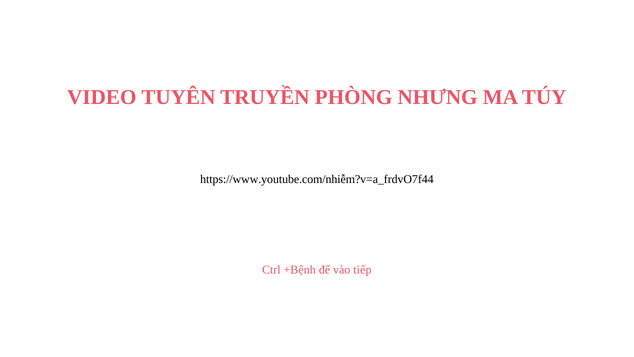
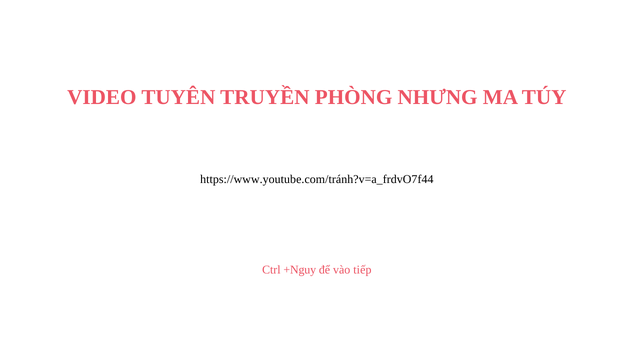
https://www.youtube.com/nhiễm?v=a_frdvO7f44: https://www.youtube.com/nhiễm?v=a_frdvO7f44 -> https://www.youtube.com/tránh?v=a_frdvO7f44 (317, 179)
+Bệnh: +Bệnh -> +Nguy (300, 269)
